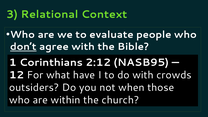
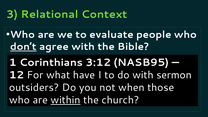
2:12: 2:12 -> 3:12 (98, 63)
crowds: crowds -> sermon (174, 75)
within underline: none -> present (66, 100)
